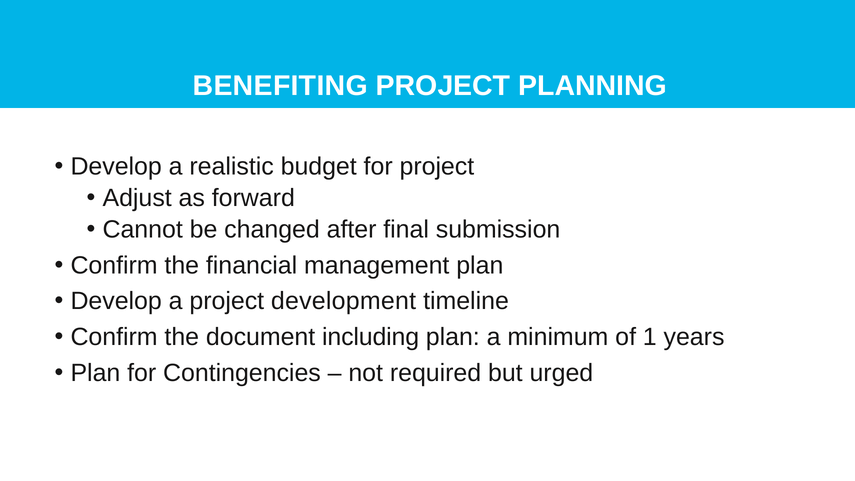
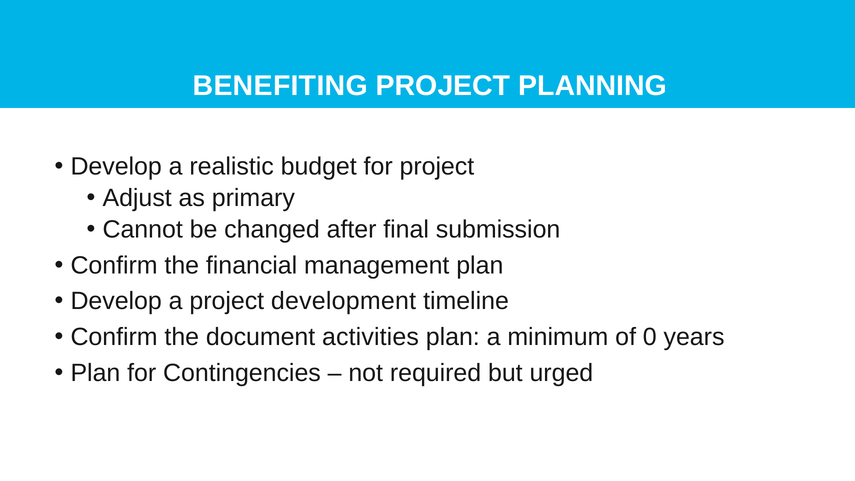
forward: forward -> primary (253, 198)
including: including -> activities (370, 337)
1: 1 -> 0 (650, 337)
